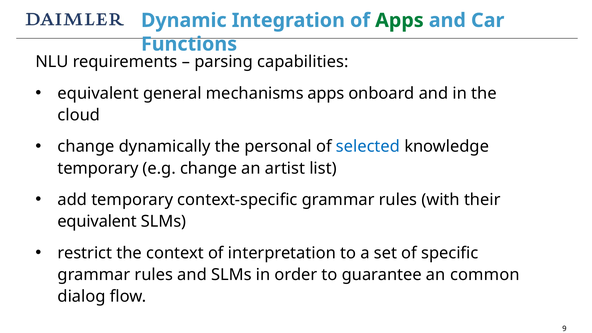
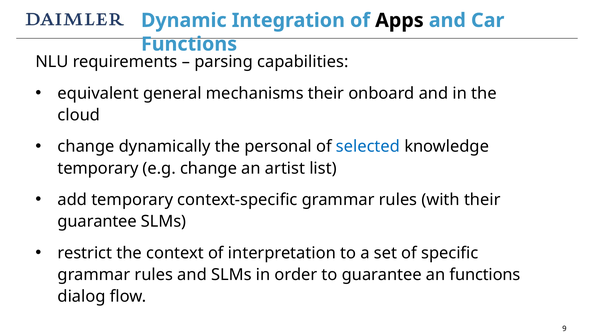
Apps colour: green -> black (399, 20)
mechanisms apps: apps -> their (326, 93)
equivalent: equivalent -> guarantee (97, 222)
an common: common -> functions (485, 275)
